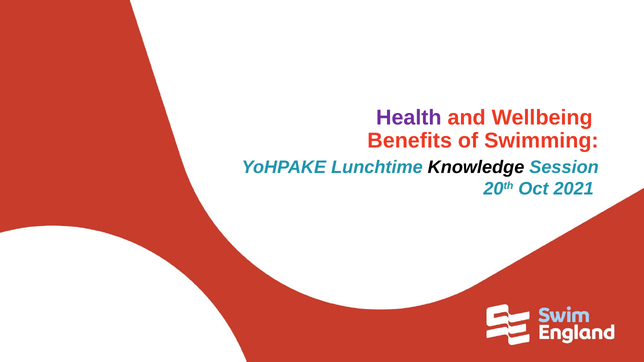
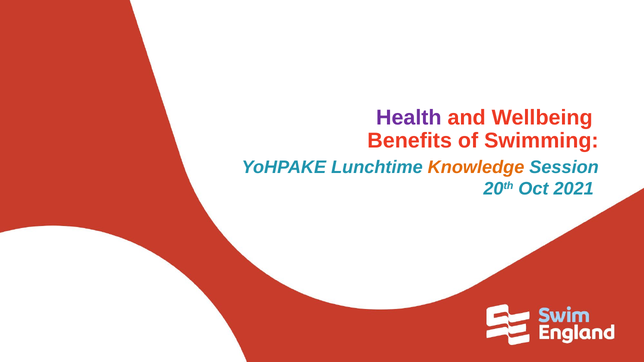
Knowledge colour: black -> orange (476, 167)
